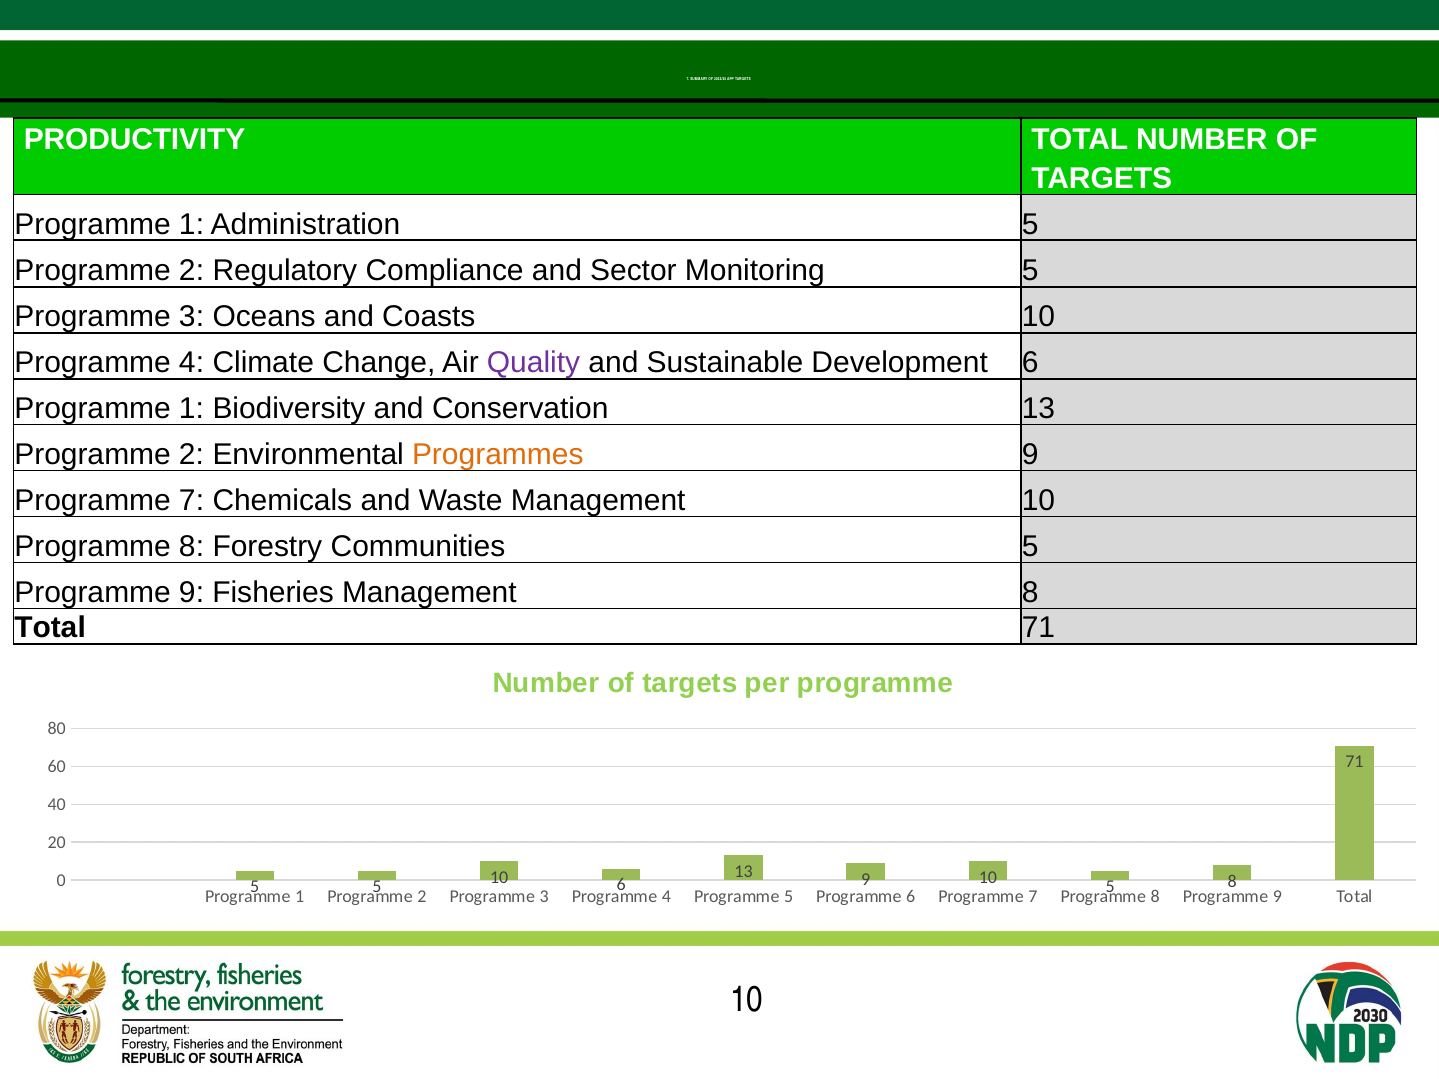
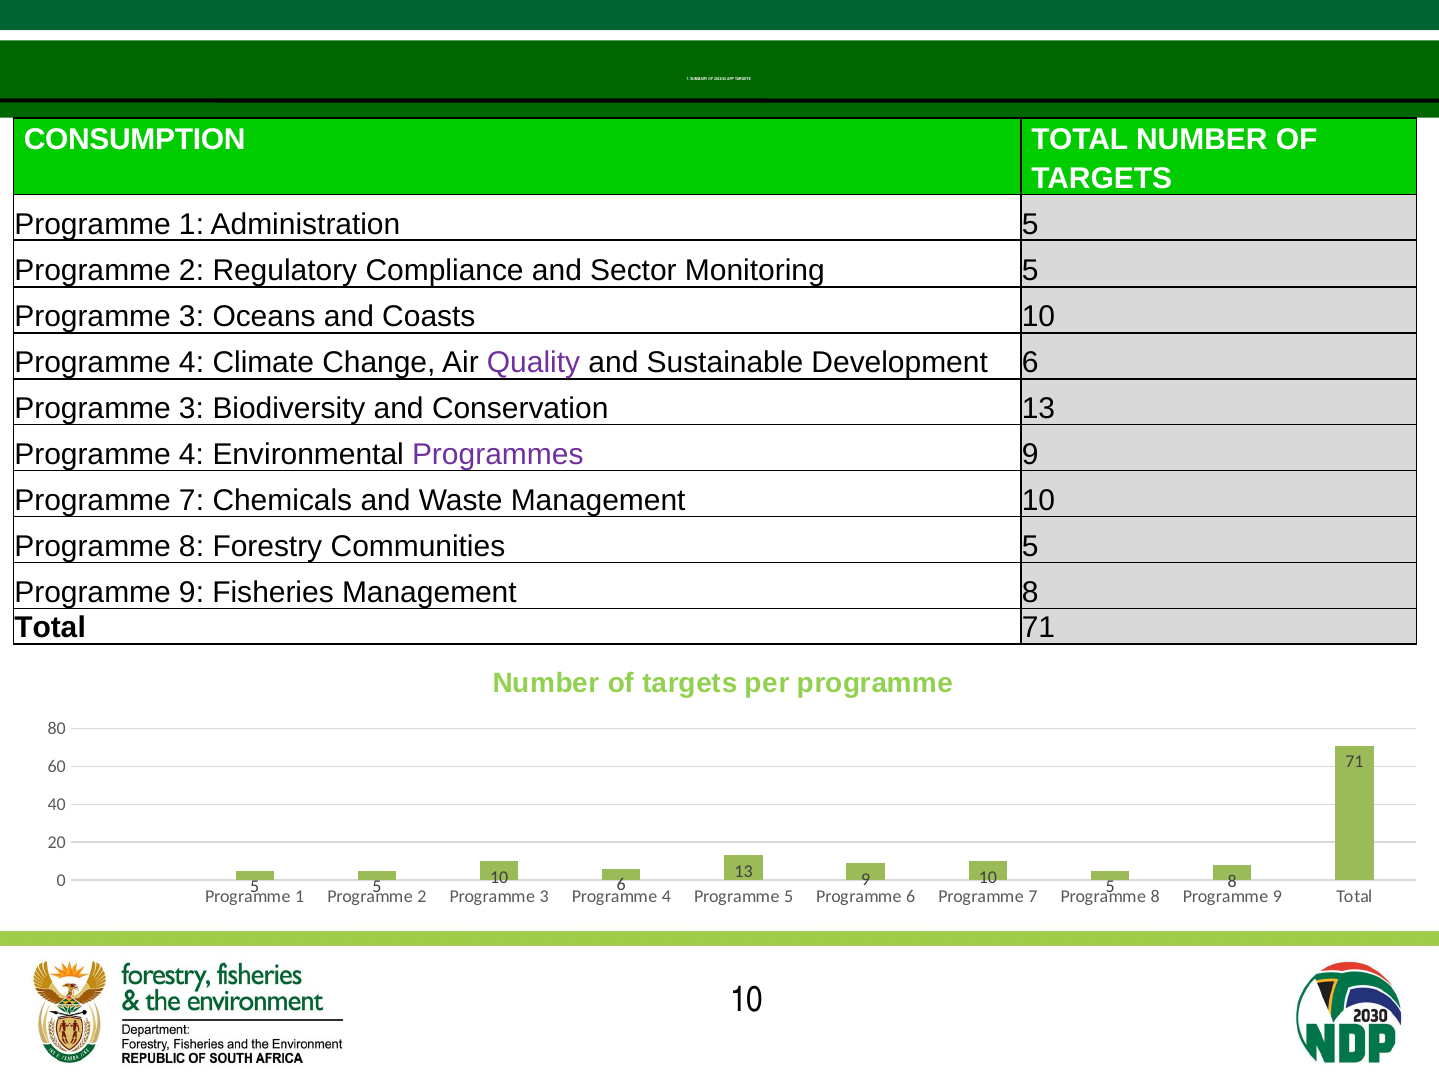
PRODUCTIVITY: PRODUCTIVITY -> CONSUMPTION (135, 140)
1: 1 -> 3 (191, 409)
2: 2 -> 4 (191, 455)
Programmes colour: orange -> purple (498, 455)
